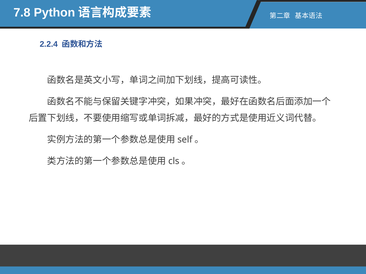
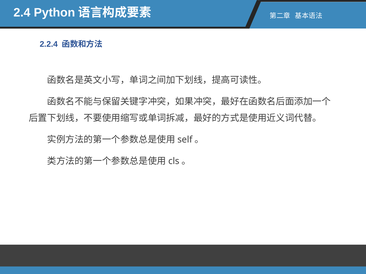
7.8: 7.8 -> 2.4 (22, 13)
